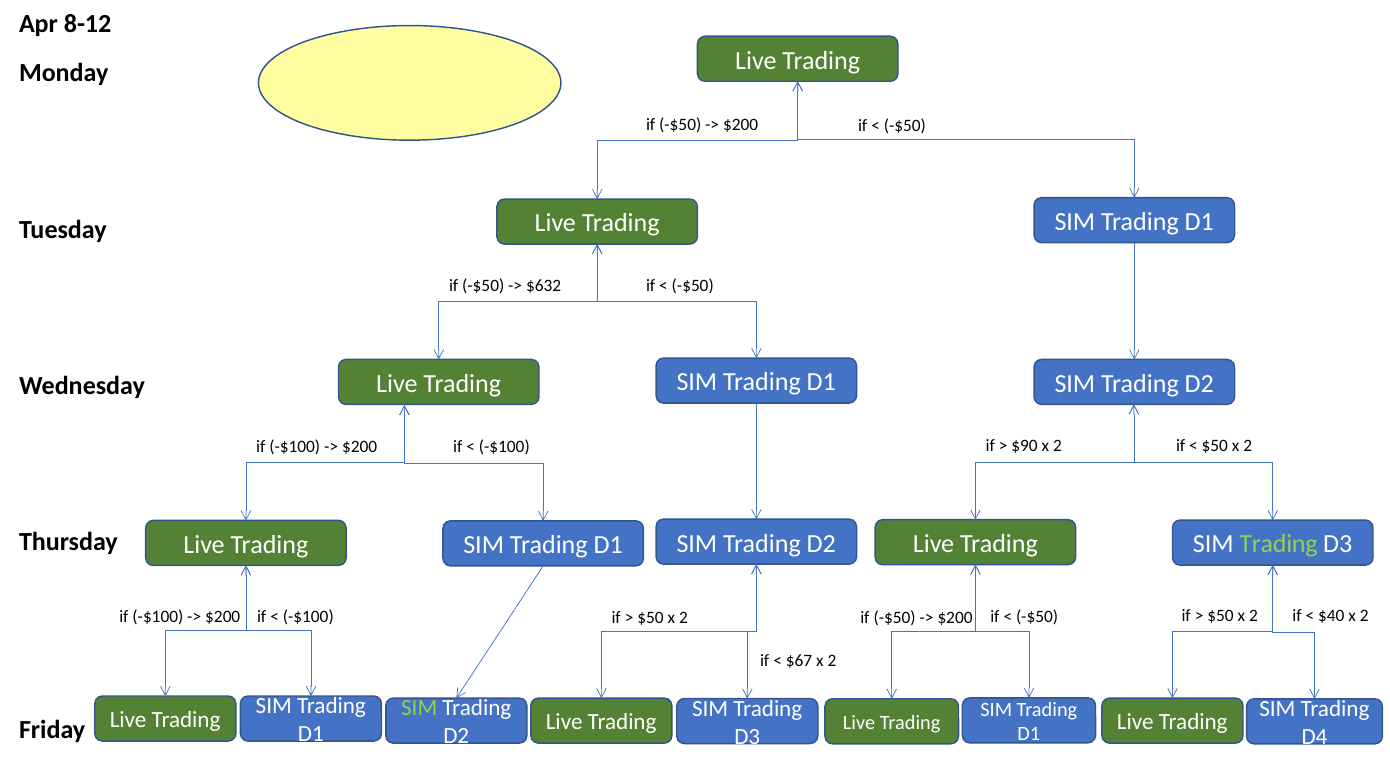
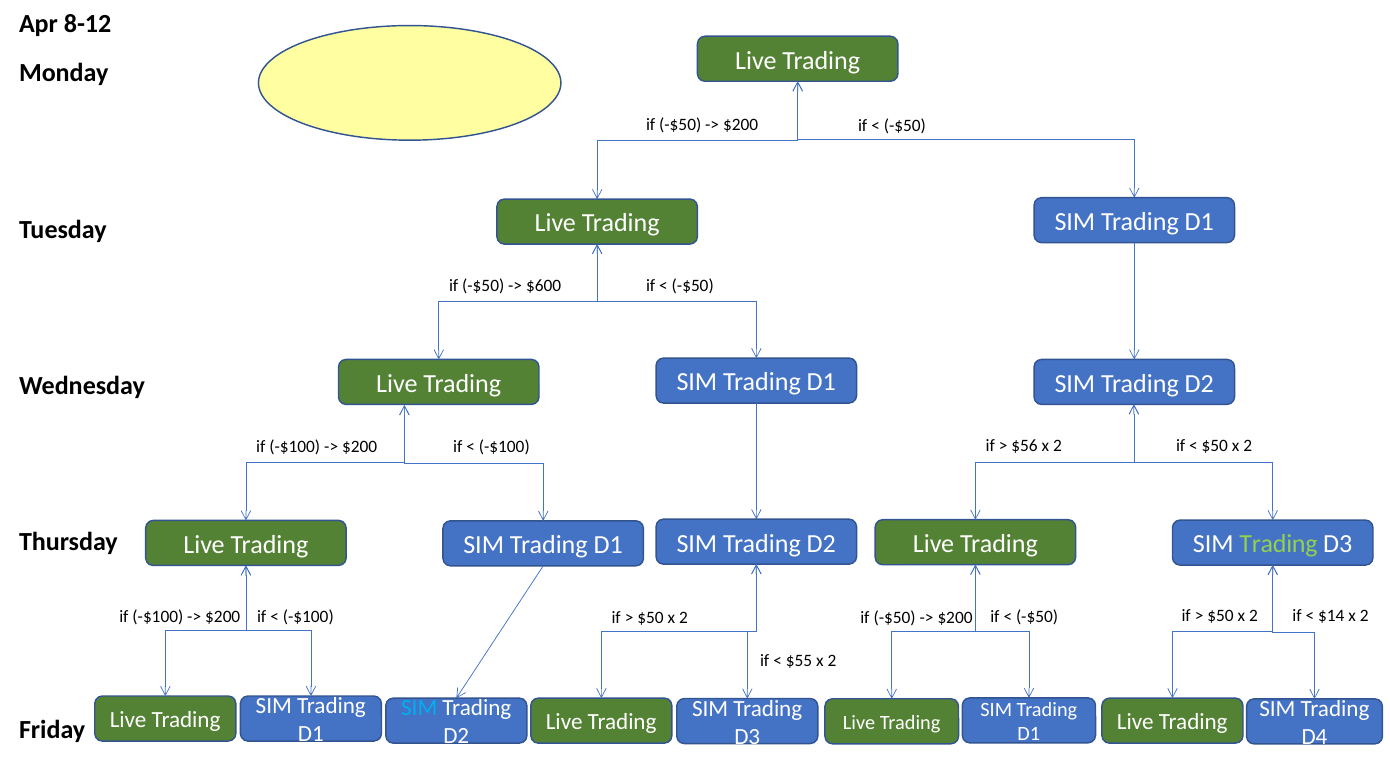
$632: $632 -> $600 (544, 286)
$90: $90 -> $56 (1025, 446)
$40: $40 -> $14 (1331, 616)
$67: $67 -> $55 (799, 661)
SIM colour: light green -> light blue (419, 708)
